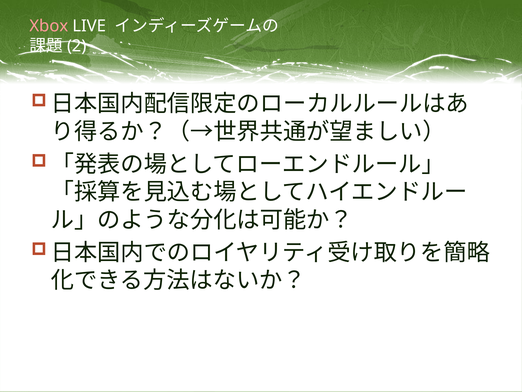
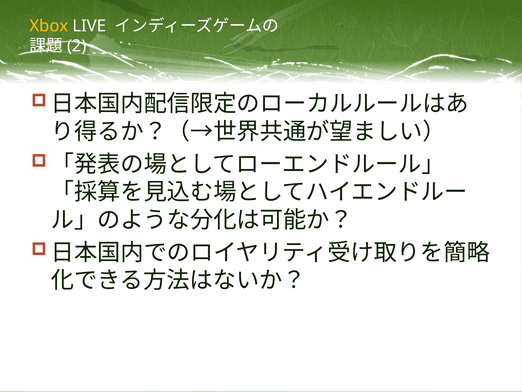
Xbox colour: pink -> yellow (49, 26)
